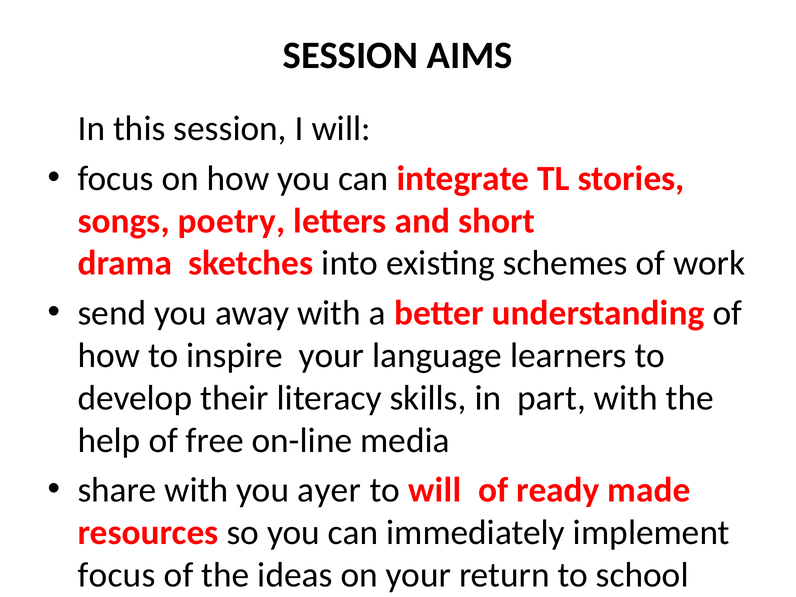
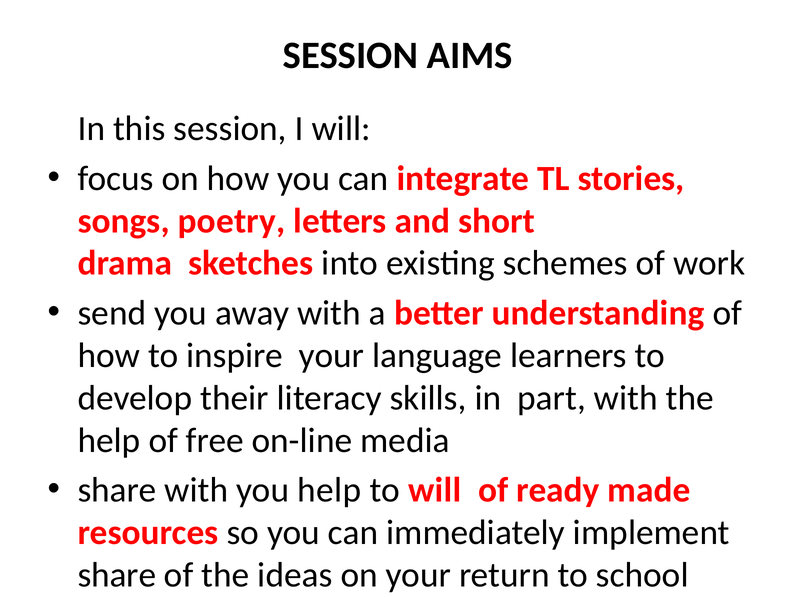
you ayer: ayer -> help (329, 490)
focus: focus -> share (117, 575)
